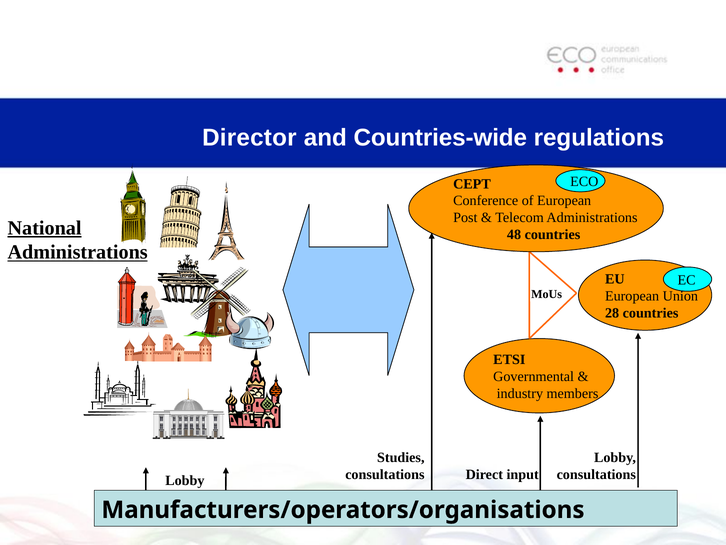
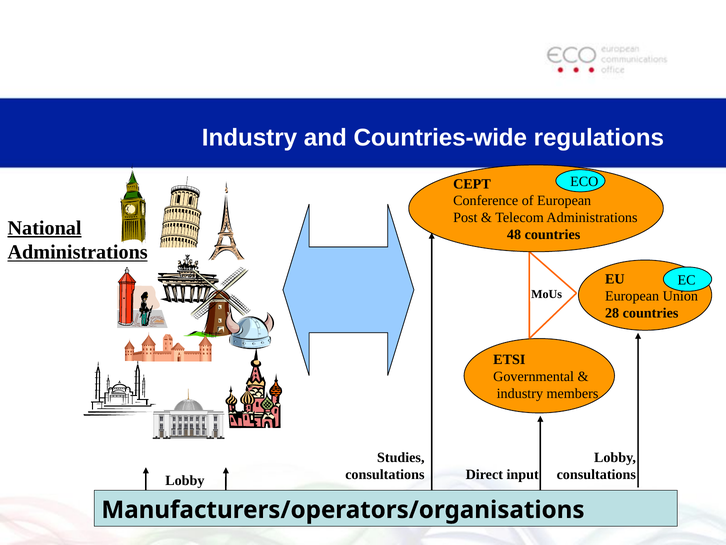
Director: Director -> Industry (249, 138)
